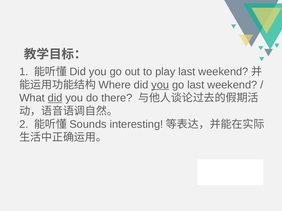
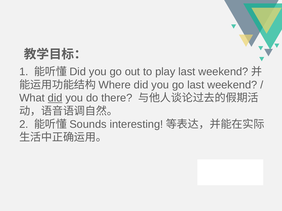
you underline: present -> none (160, 85)
